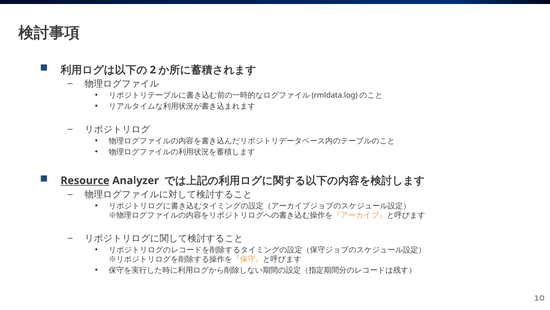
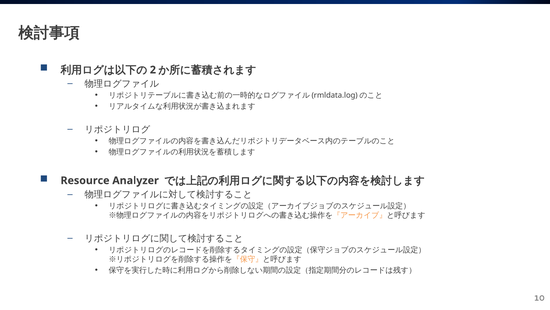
Resource underline: present -> none (85, 180)
